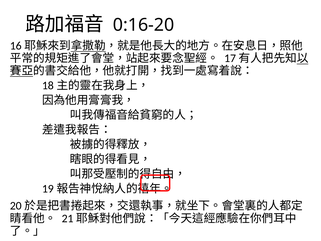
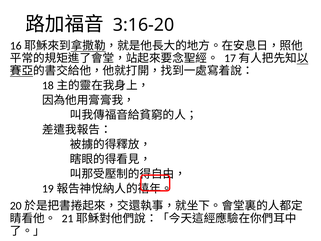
0:16-20: 0:16-20 -> 3:16-20 (144, 25)
